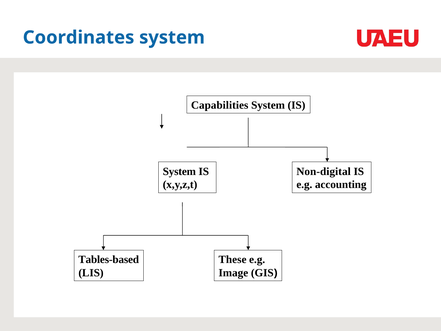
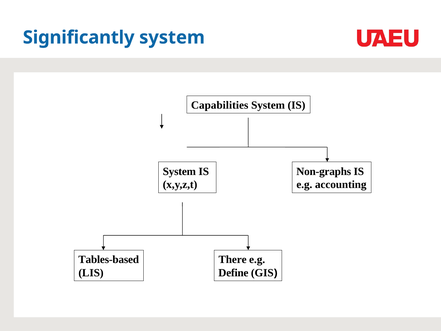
Coordinates: Coordinates -> Significantly (79, 37)
Non-digital: Non-digital -> Non-graphs (324, 171)
These: These -> There (233, 259)
Image: Image -> Define (233, 273)
